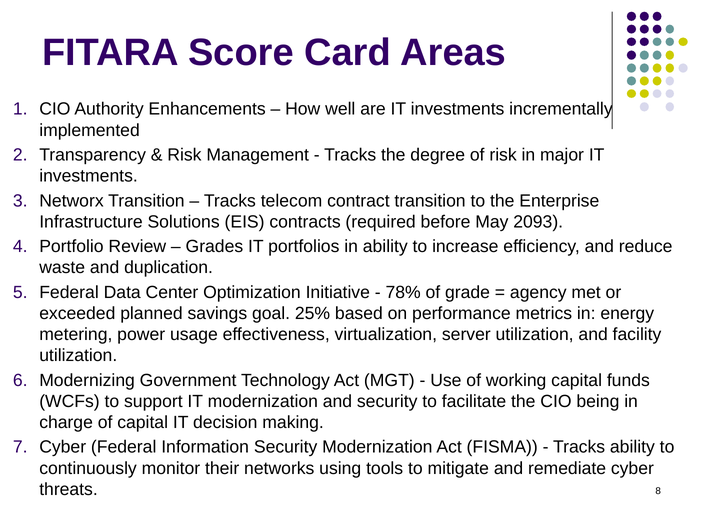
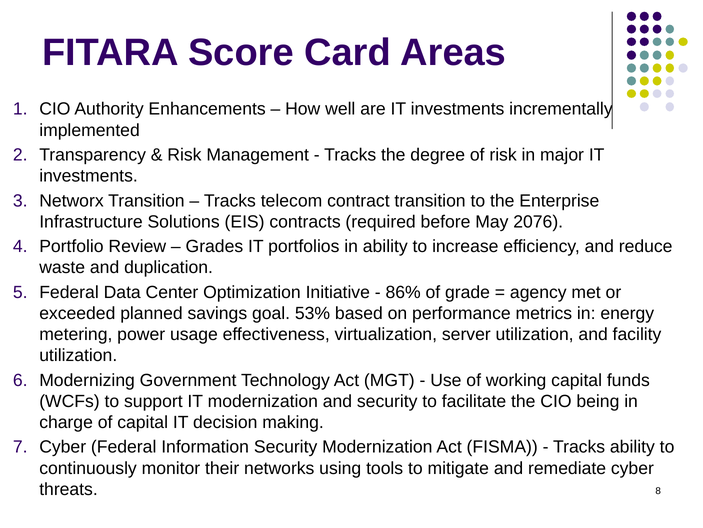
2093: 2093 -> 2076 (538, 222)
78%: 78% -> 86% (403, 292)
25%: 25% -> 53% (313, 313)
